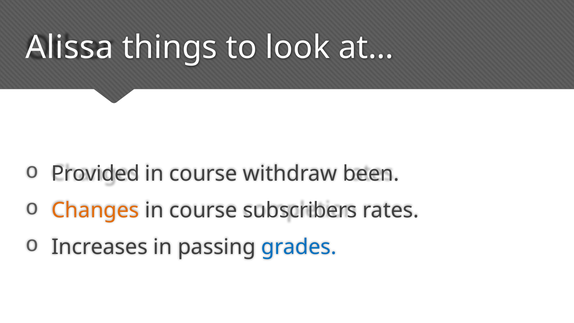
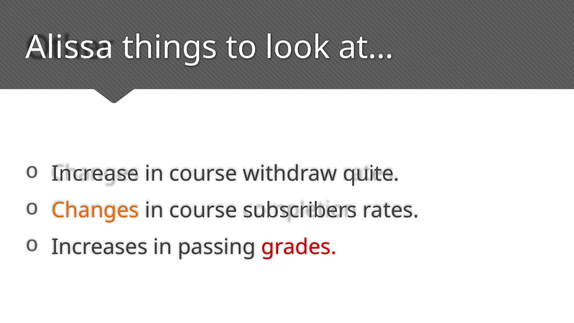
Provided: Provided -> Increase (95, 174)
been: been -> quite (371, 174)
grades colour: blue -> red (299, 247)
